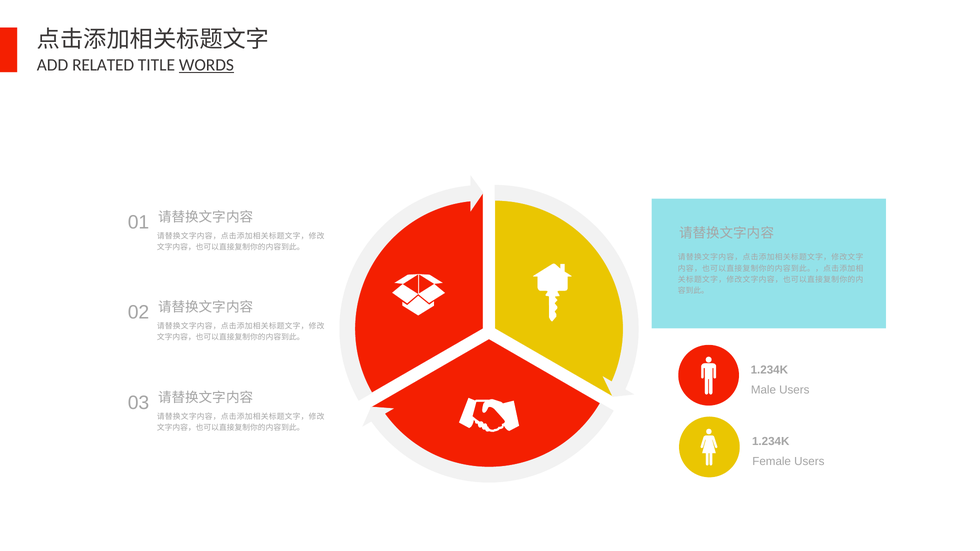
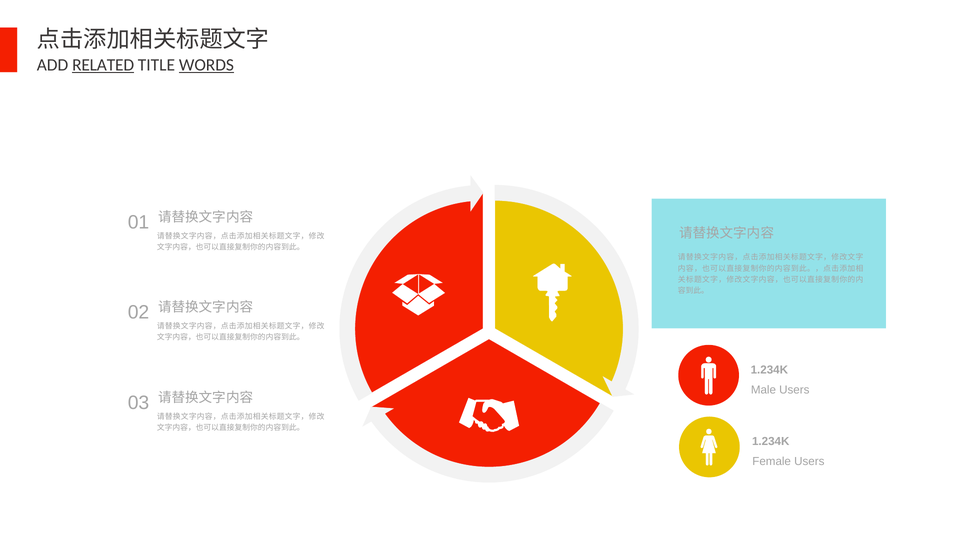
RELATED underline: none -> present (103, 65)
